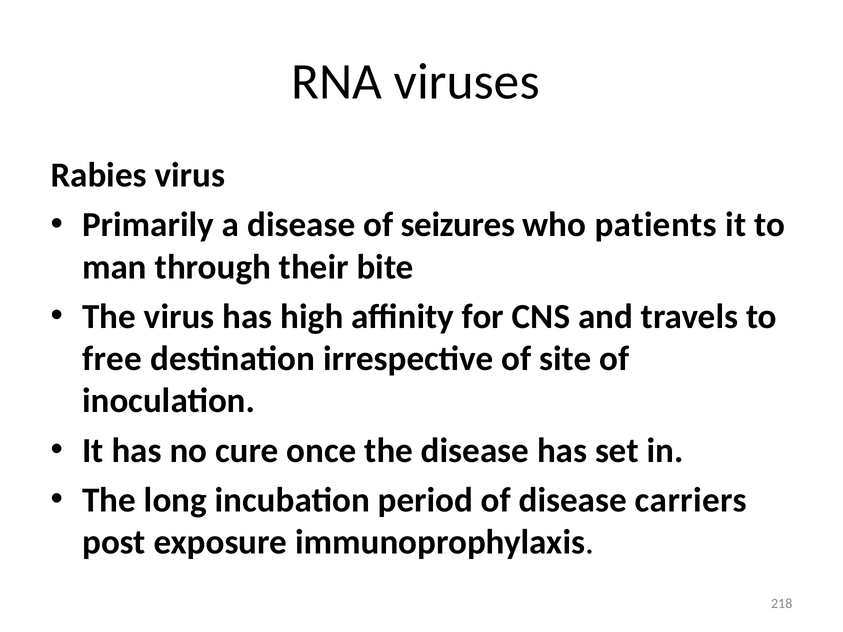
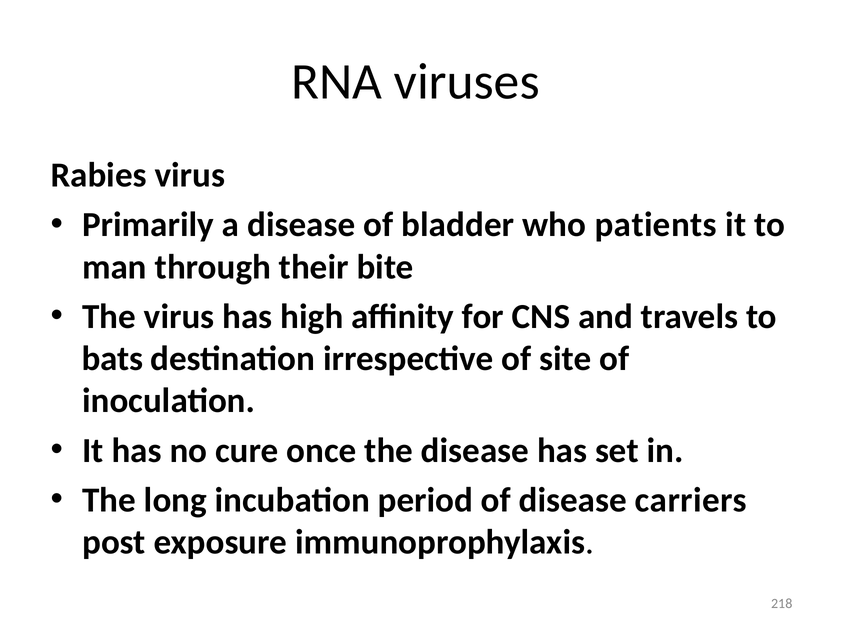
seizures: seizures -> bladder (458, 225)
free: free -> bats (112, 359)
